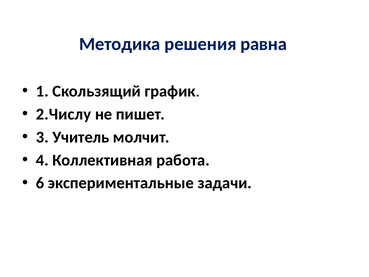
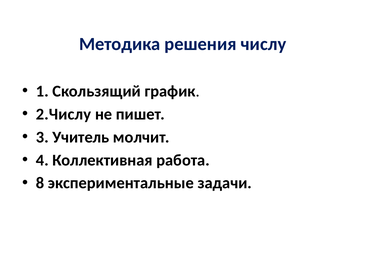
равна: равна -> числу (263, 44)
6: 6 -> 8 (40, 183)
